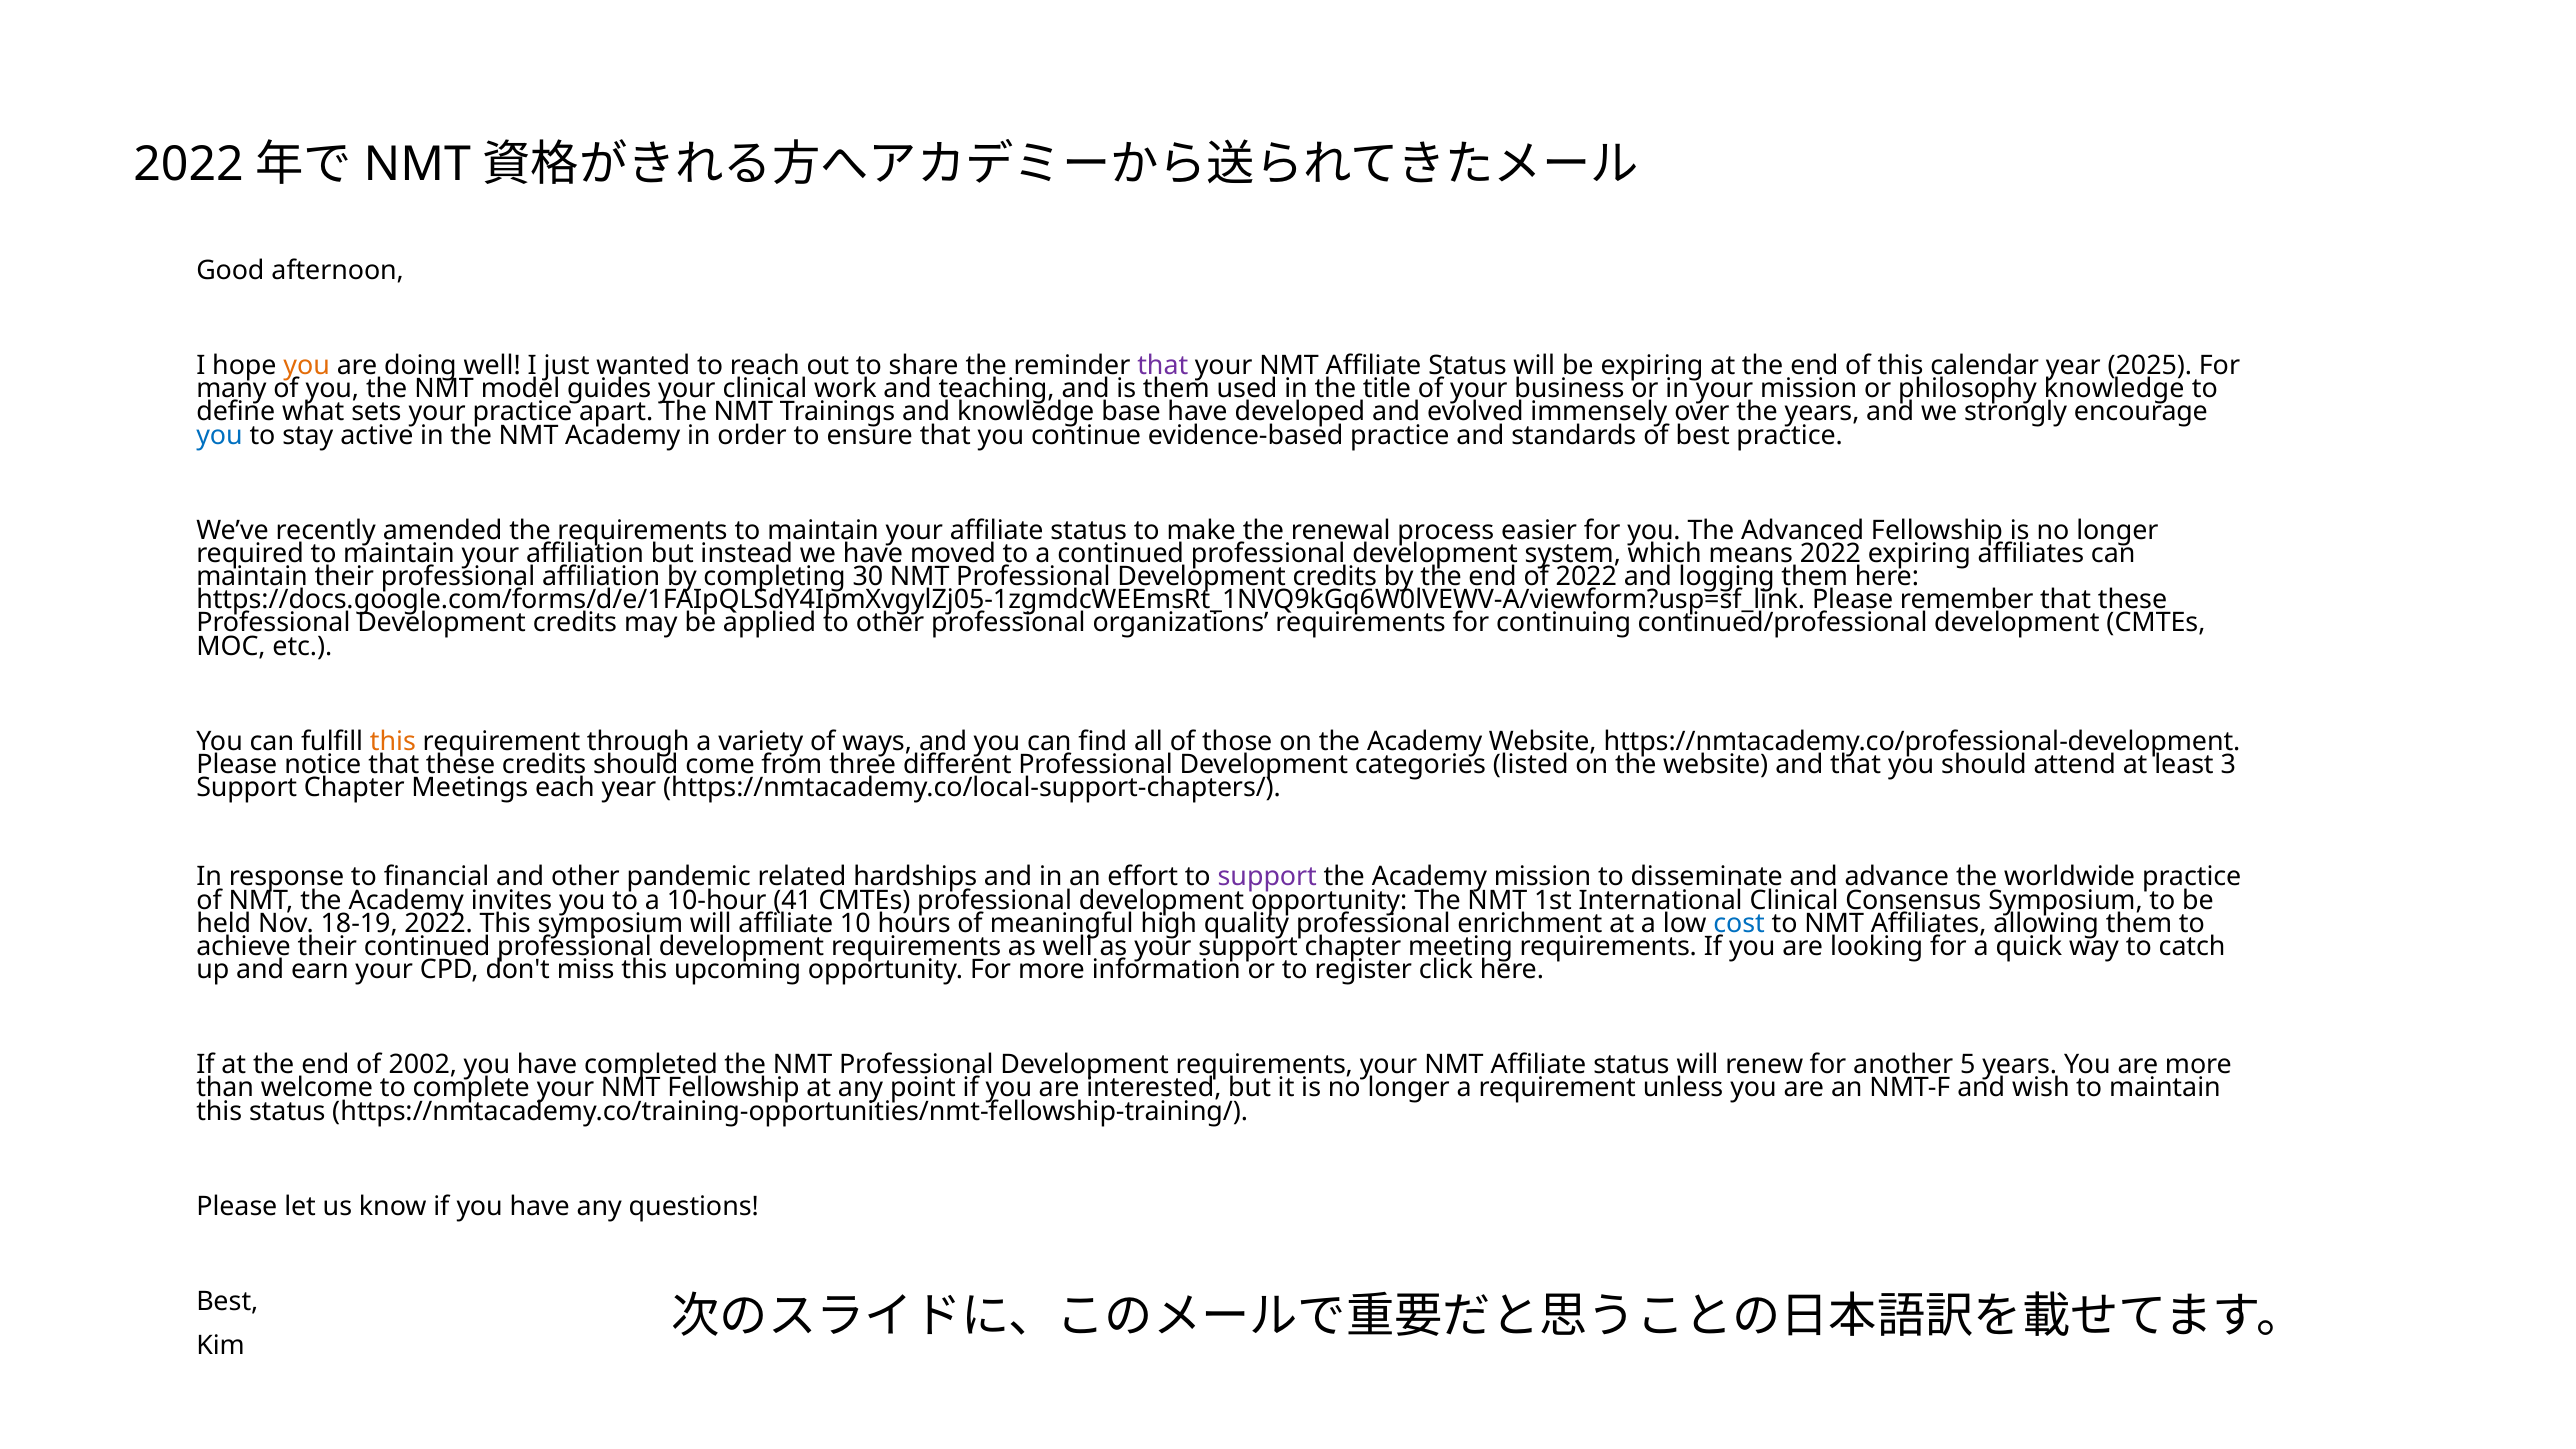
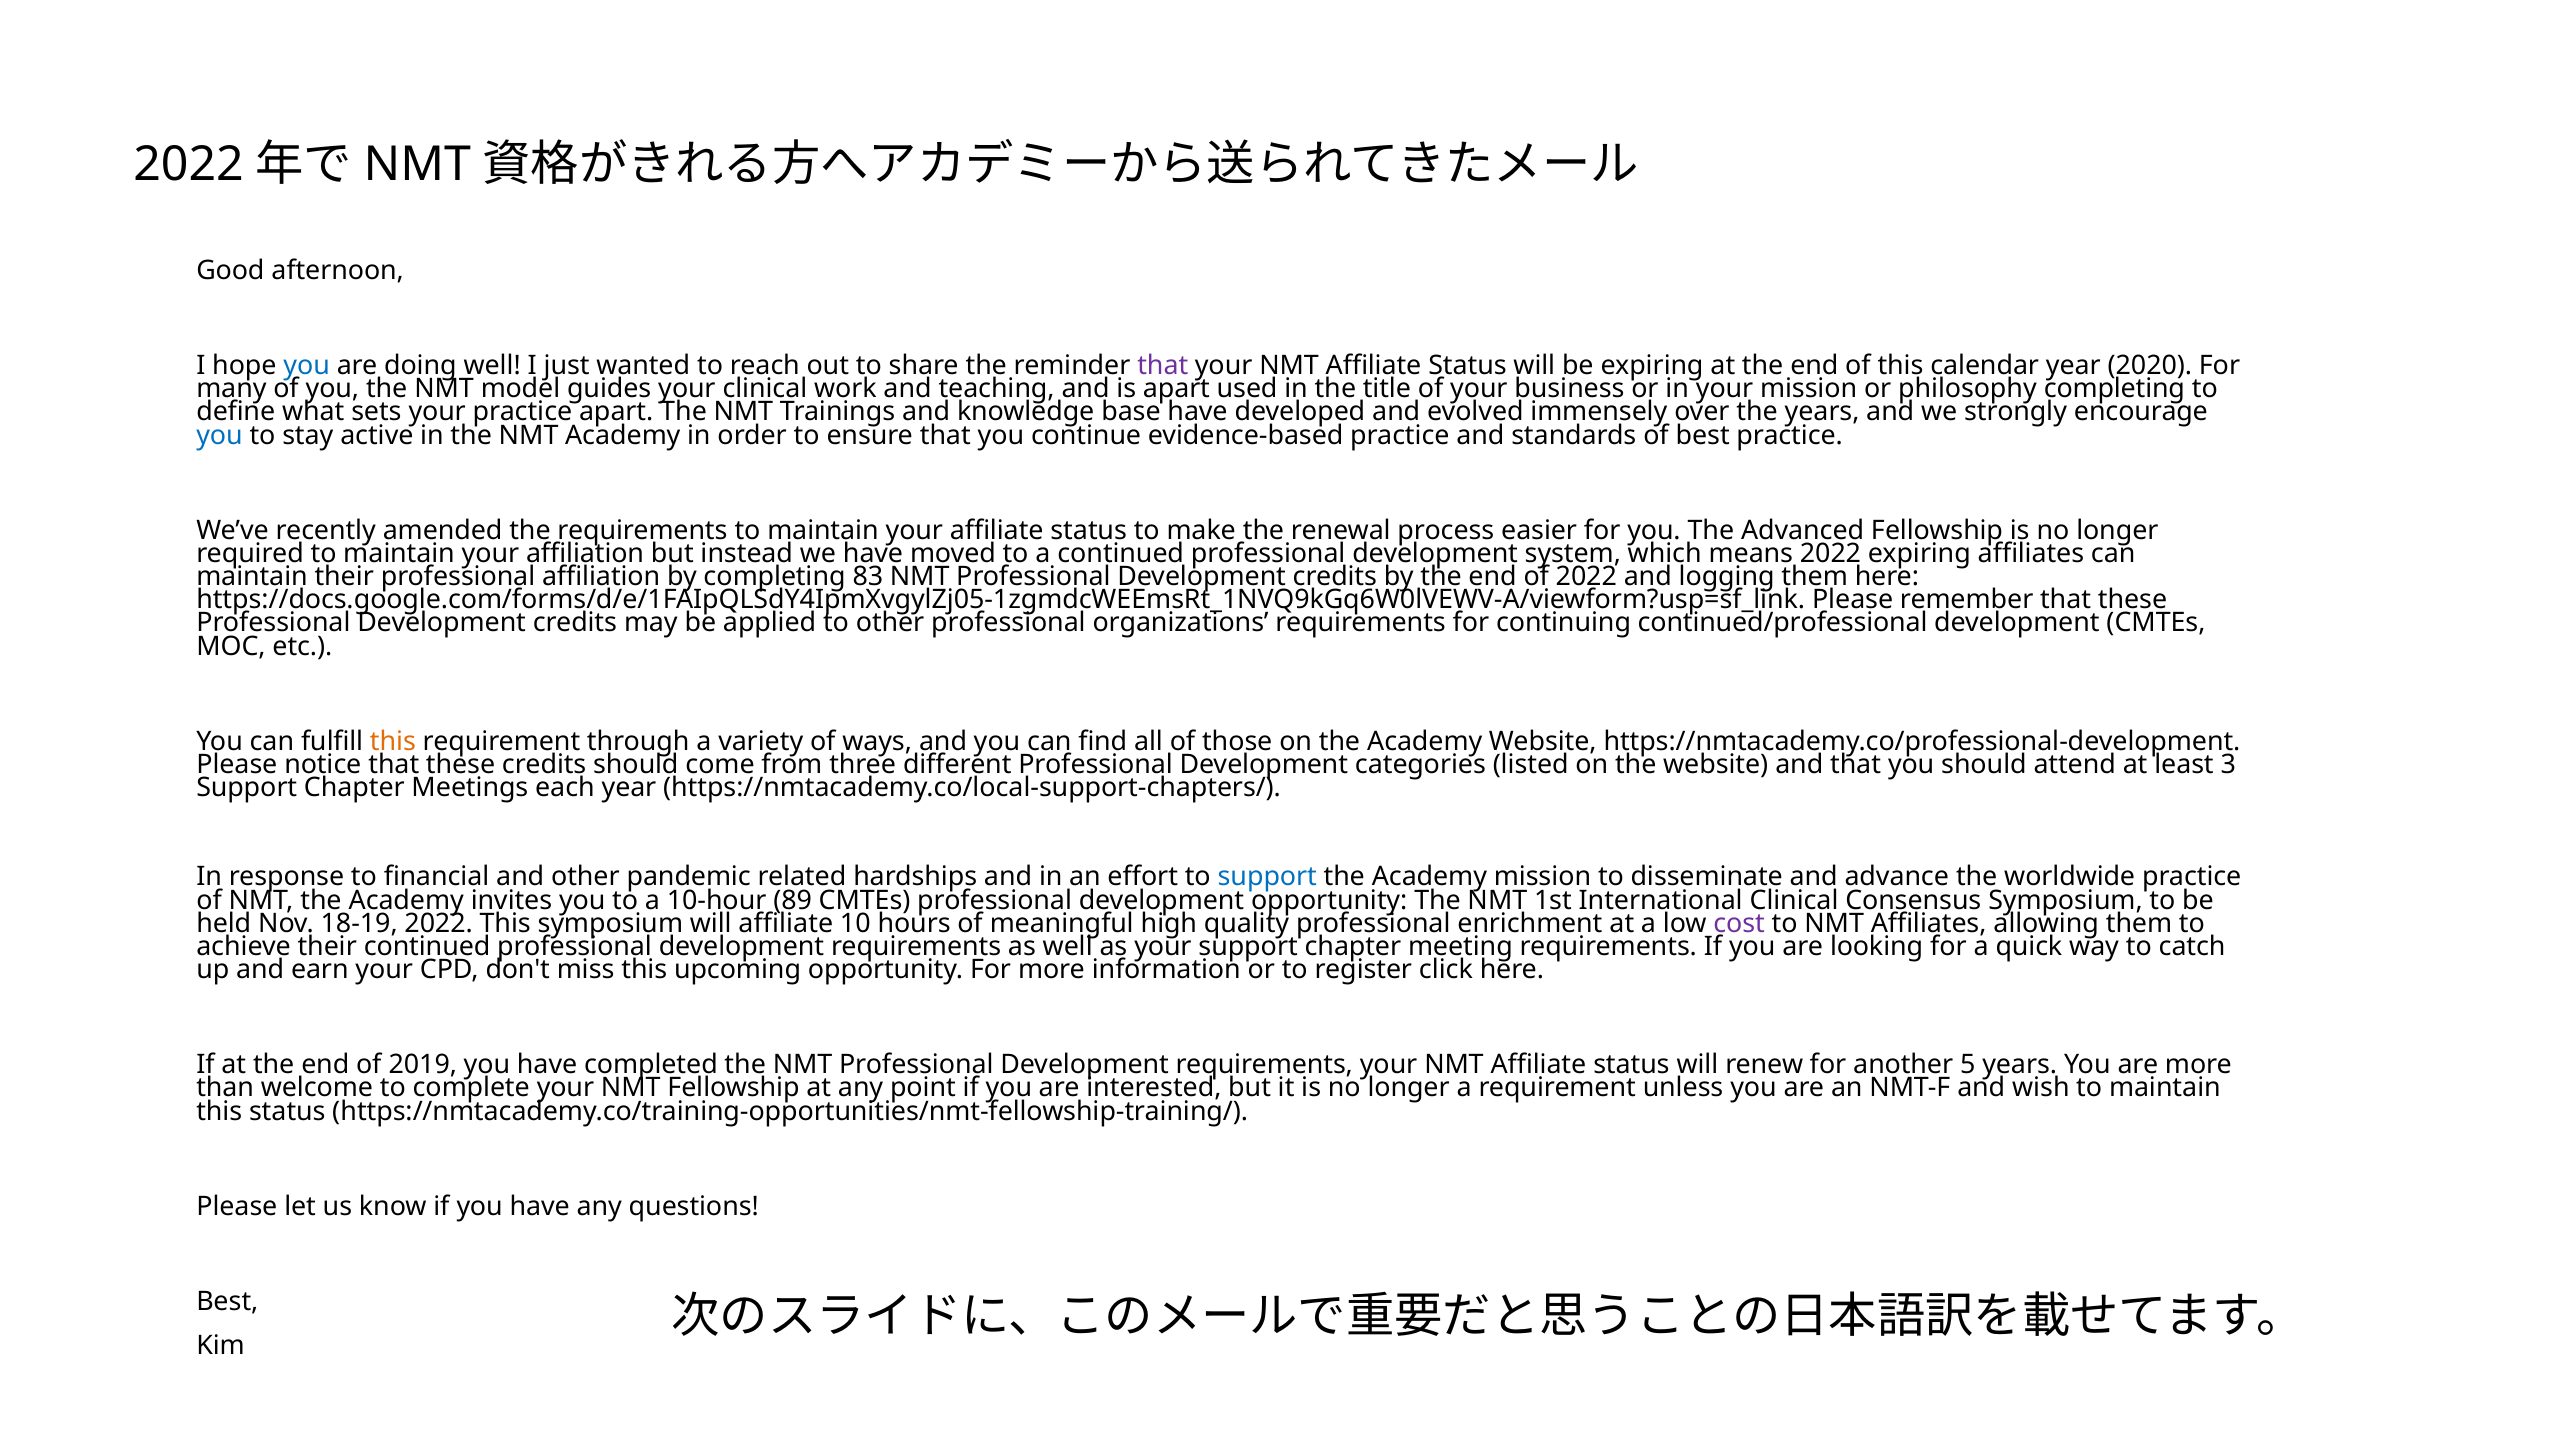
you colour: orange -> blue (307, 366)
2025: 2025 -> 2020 (2150, 366)
is them: them -> apart (1176, 389)
philosophy knowledge: knowledge -> completing (2114, 389)
30: 30 -> 83 (868, 577)
support colour: purple -> blue (1267, 877)
41: 41 -> 89 (793, 900)
cost colour: blue -> purple (1739, 923)
2002: 2002 -> 2019 (423, 1065)
